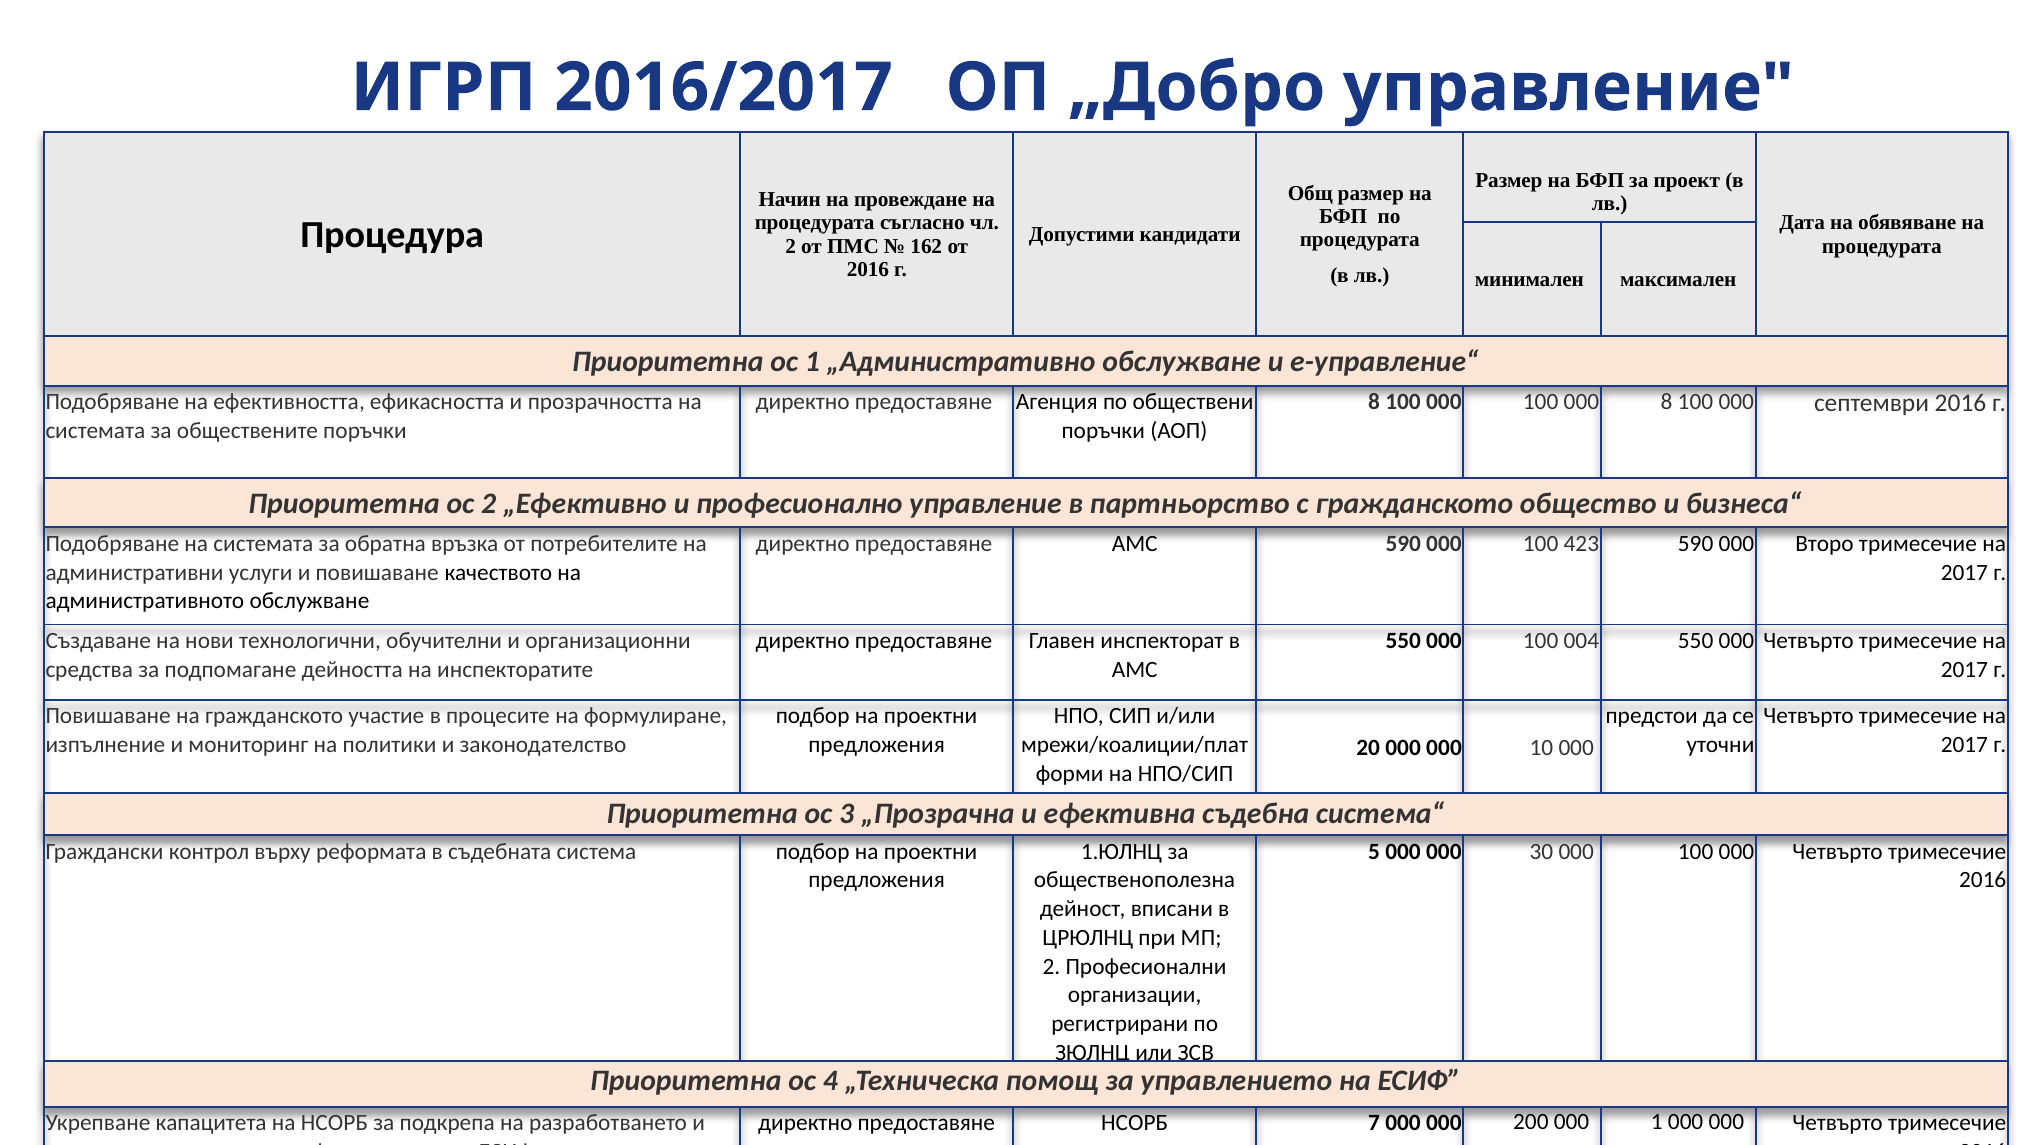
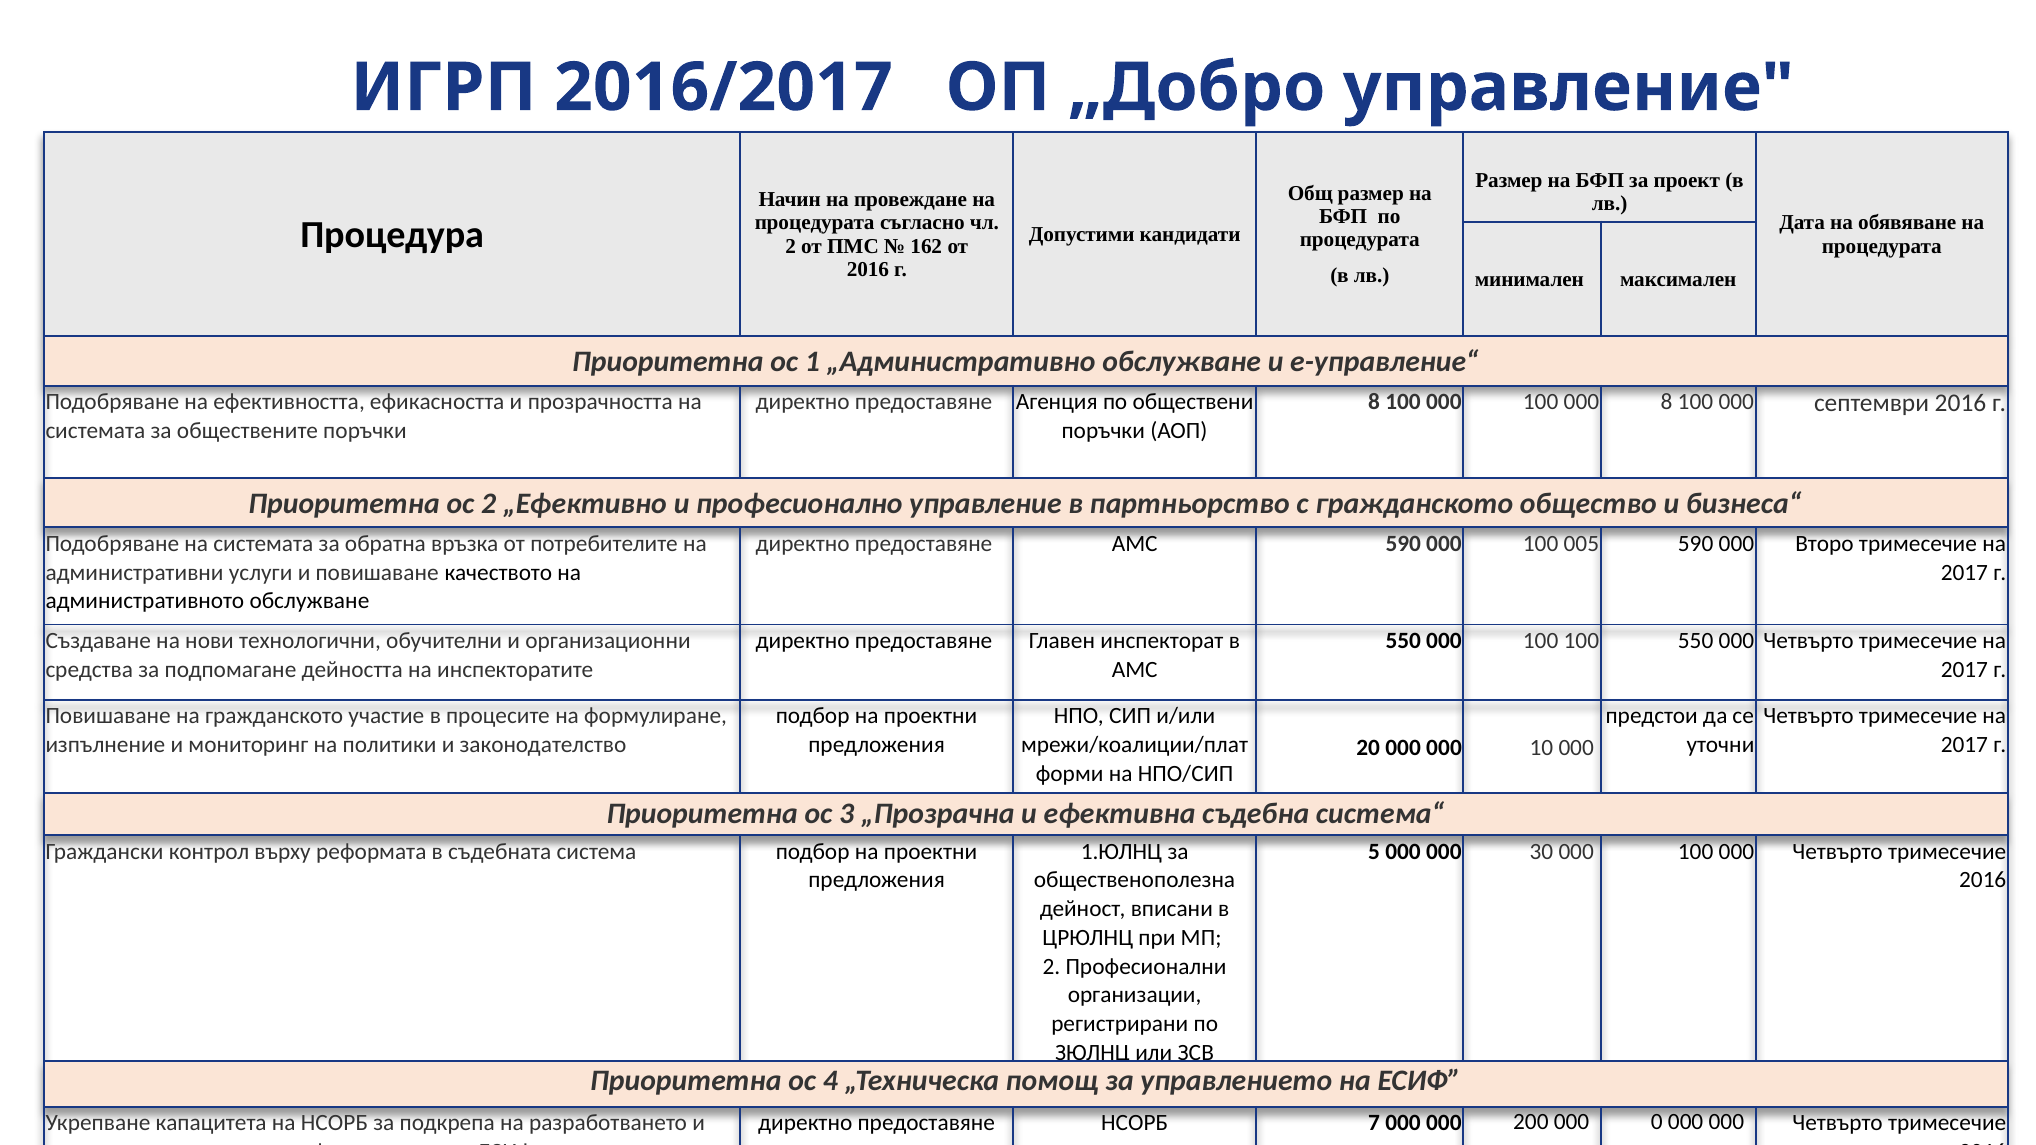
423: 423 -> 005 (1581, 544)
100 004: 004 -> 100 (1581, 641)
000 1: 1 -> 0 (1657, 1122)
